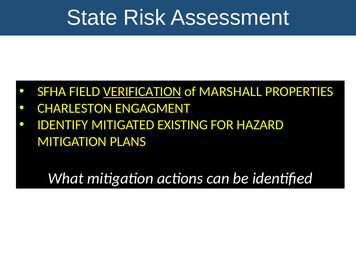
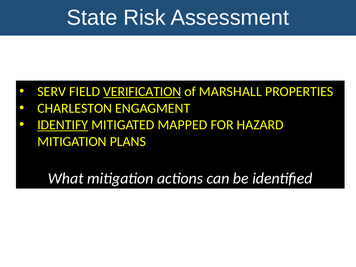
SFHA: SFHA -> SERV (52, 92)
IDENTIFY underline: none -> present (63, 125)
EXISTING: EXISTING -> MAPPED (182, 125)
